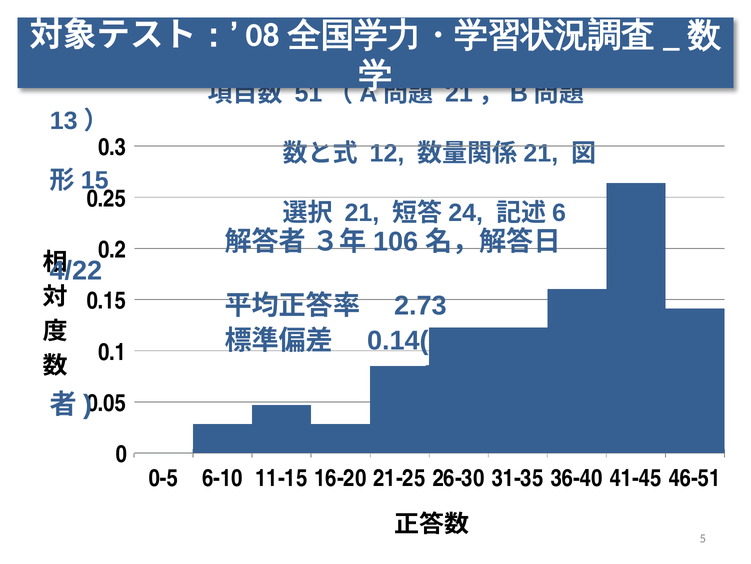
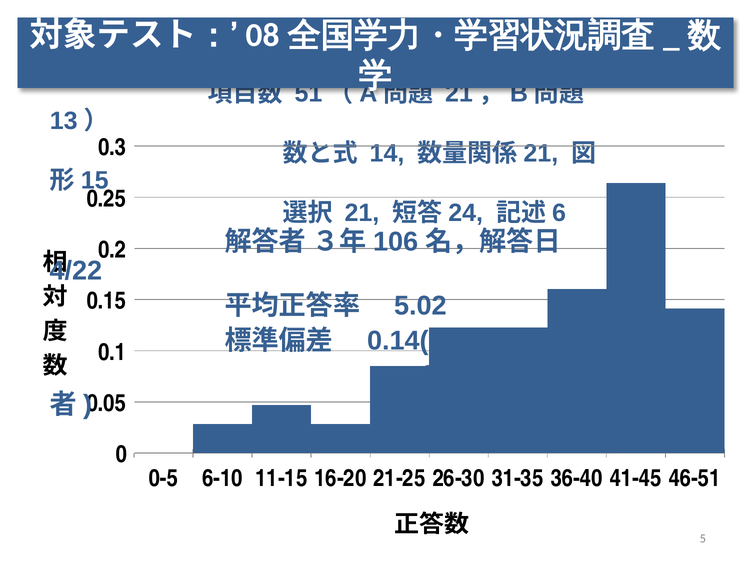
12: 12 -> 14 (387, 153)
2.73: 2.73 -> 5.02 (421, 305)
